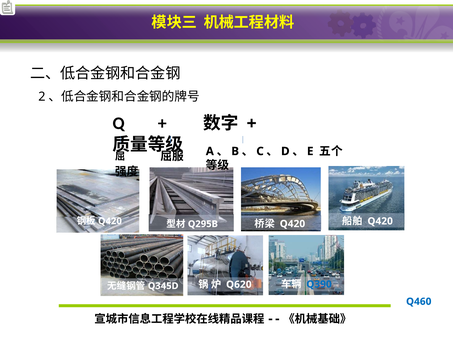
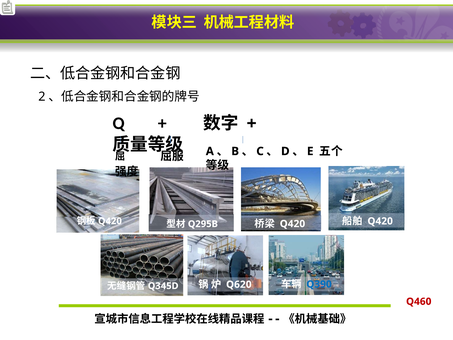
Q460 colour: blue -> red (419, 301)
